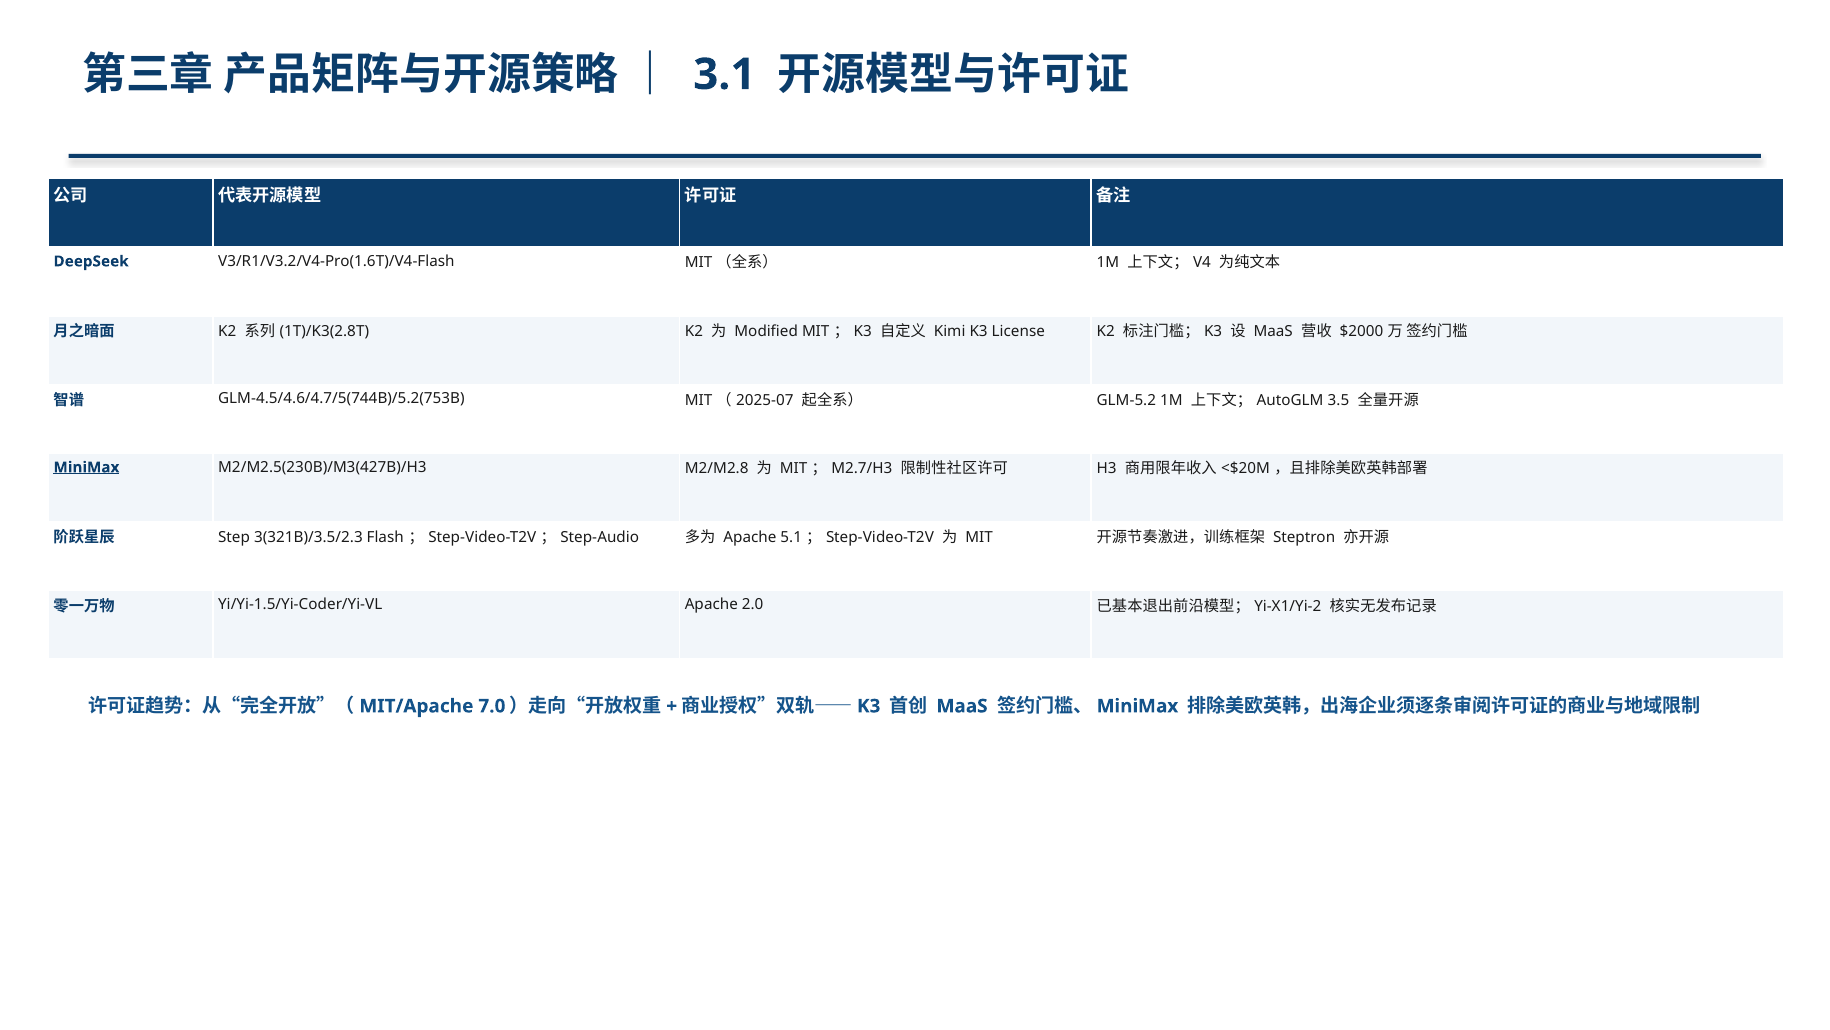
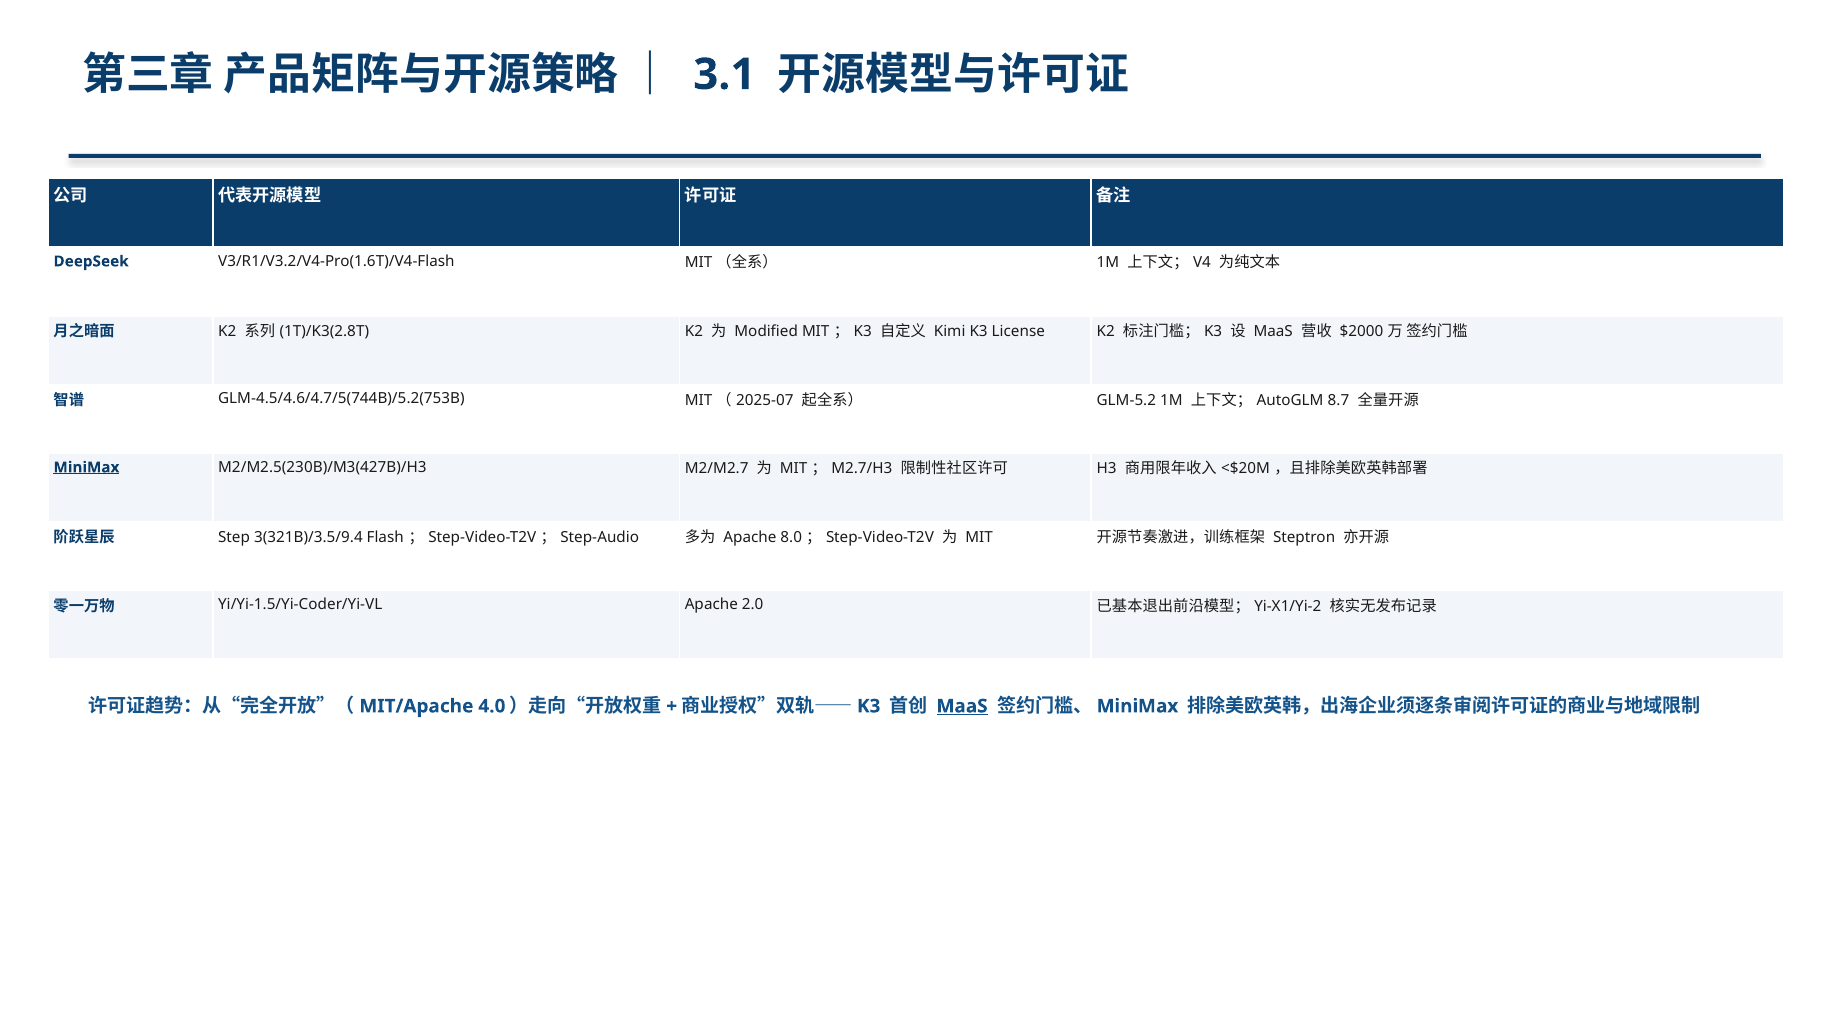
3.5: 3.5 -> 8.7 (1338, 400)
M2/M2.8: M2/M2.8 -> M2/M2.7 (717, 468)
3(321B)/3.5/2.3: 3(321B)/3.5/2.3 -> 3(321B)/3.5/9.4 (308, 537)
5.1: 5.1 -> 8.0 (791, 537)
7.0: 7.0 -> 4.0 (492, 706)
MaaS underline: none -> present (962, 706)
